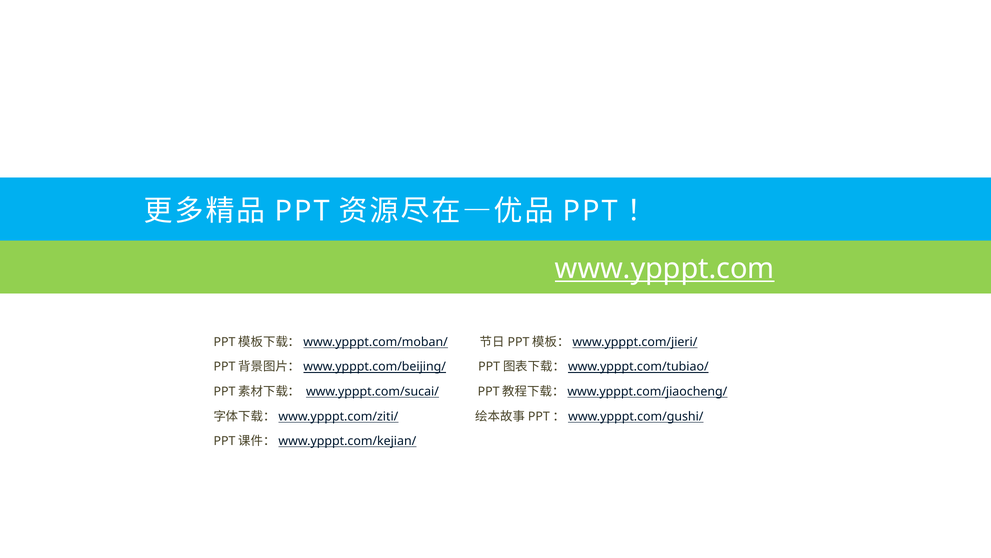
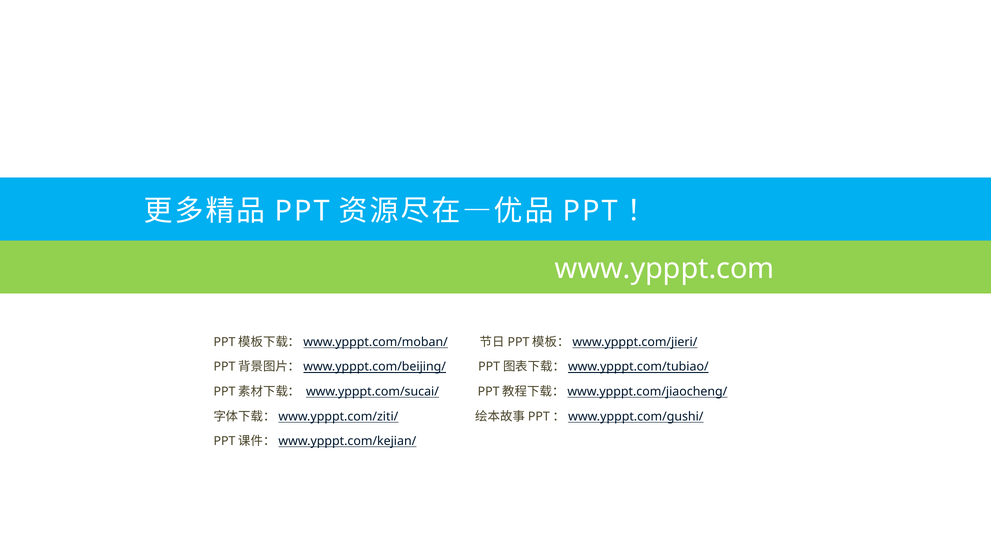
www.ypppt.com underline: present -> none (665, 269)
